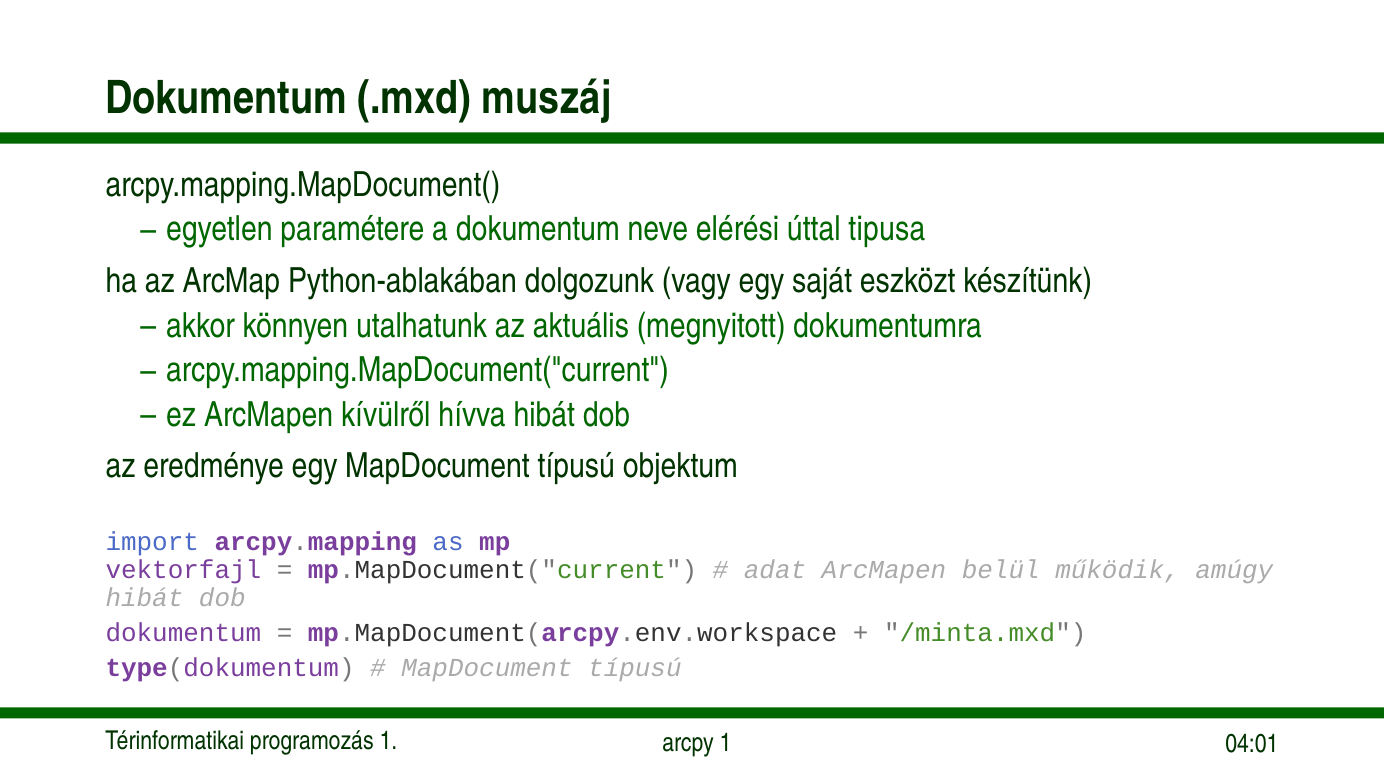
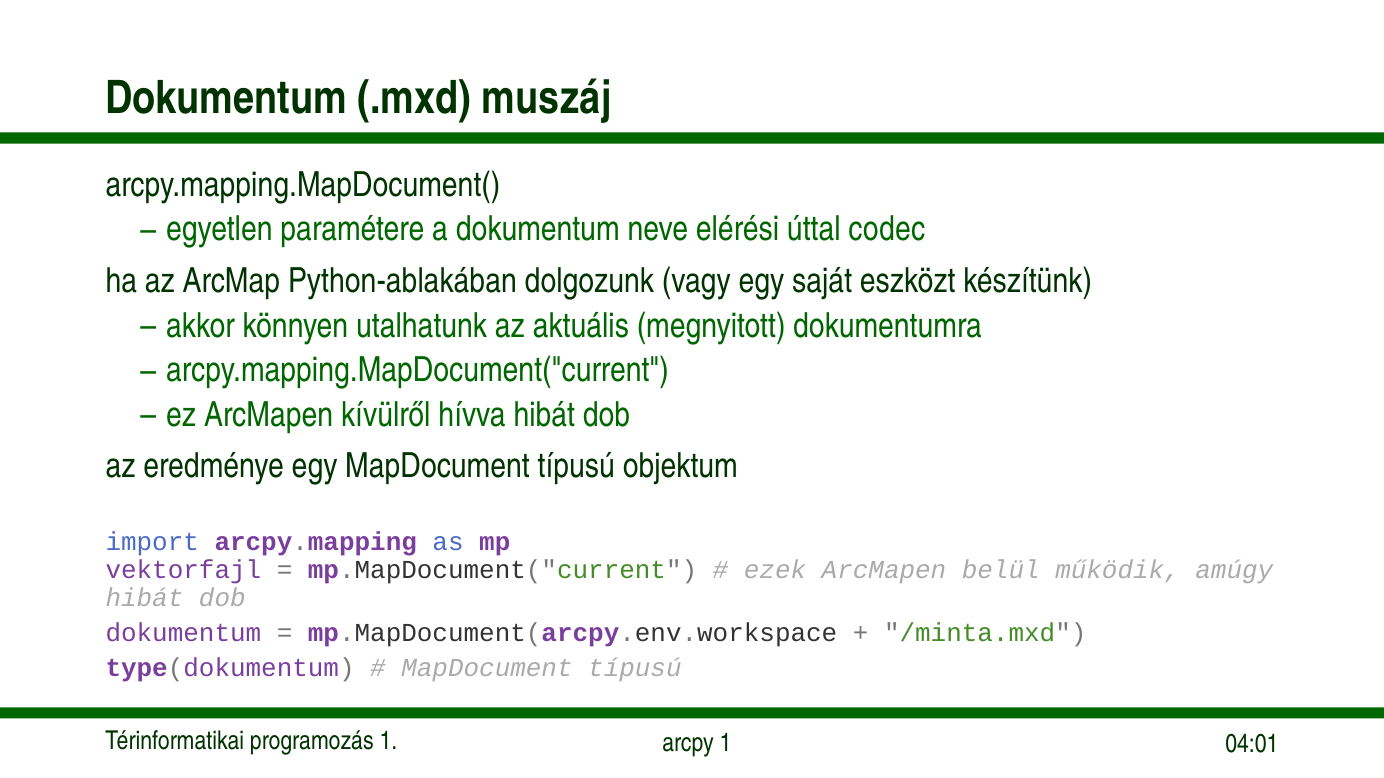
tipusa: tipusa -> codec (887, 230)
adat: adat -> ezek (775, 570)
